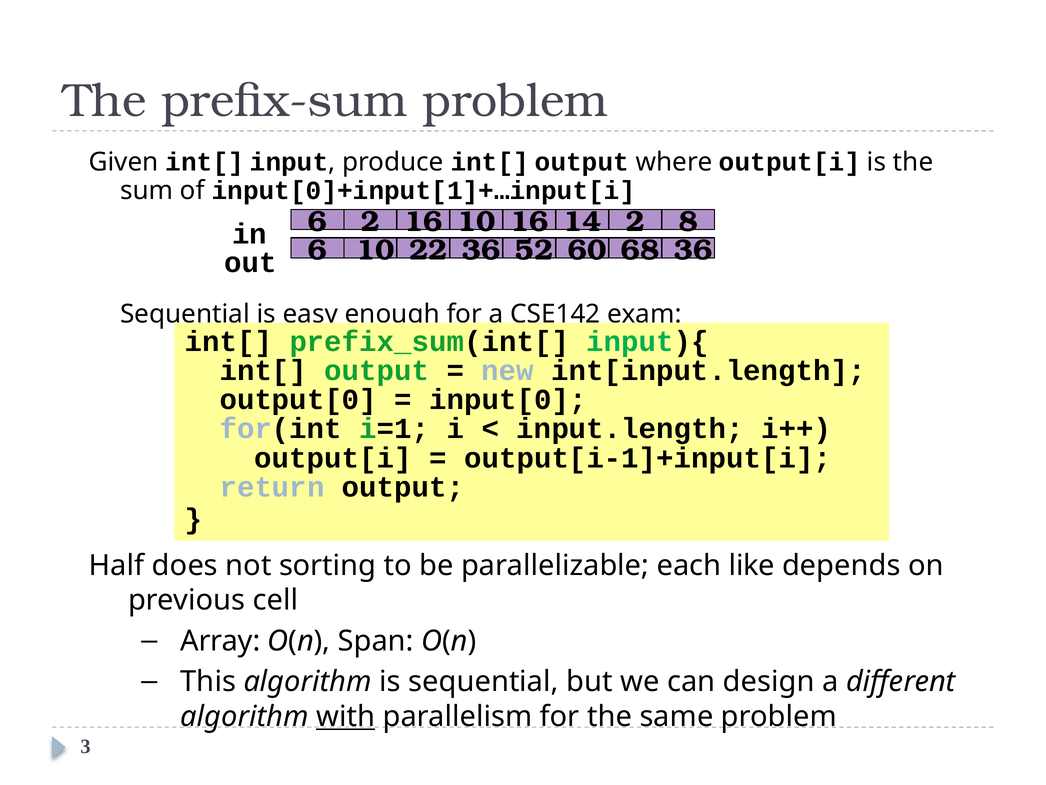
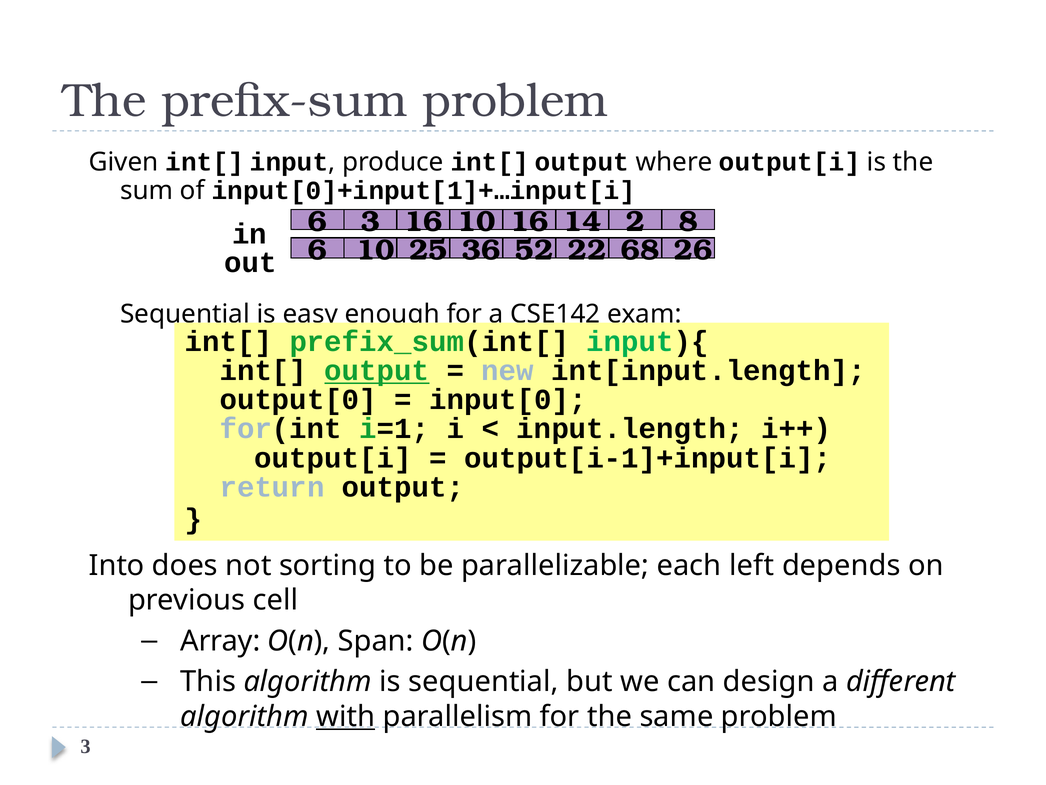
6 2: 2 -> 3 (370, 221)
22: 22 -> 25 (428, 250)
60: 60 -> 22 (587, 250)
68 36: 36 -> 26 (693, 250)
output underline: none -> present (377, 370)
Half: Half -> Into (117, 565)
like: like -> left (752, 565)
